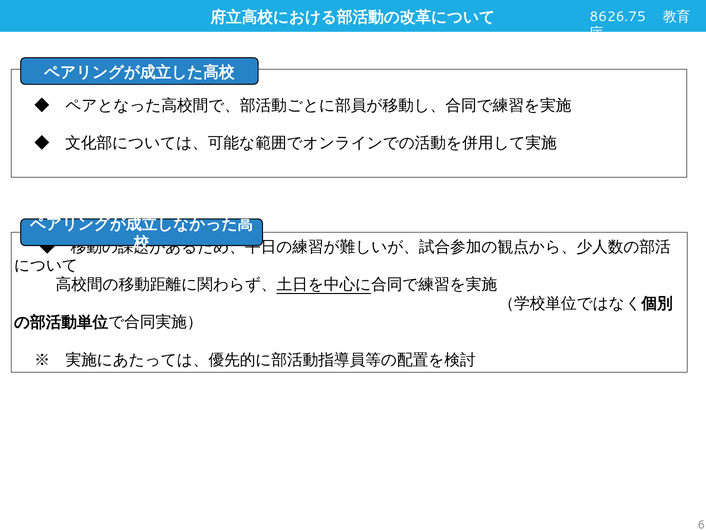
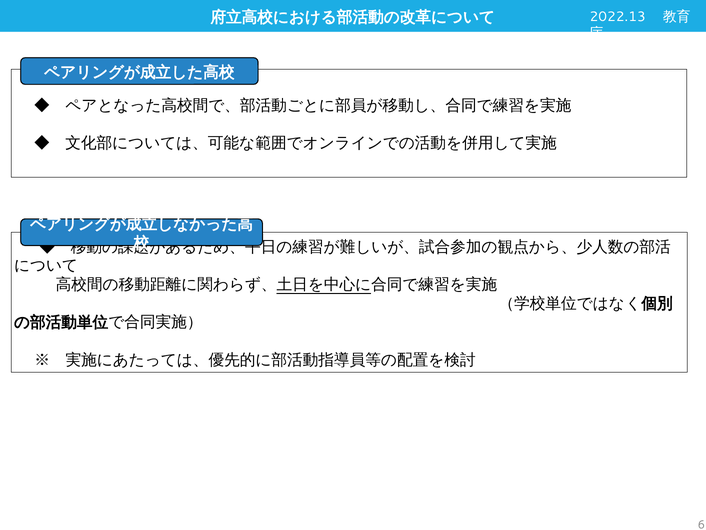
8626.75: 8626.75 -> 2022.13 (618, 17)
